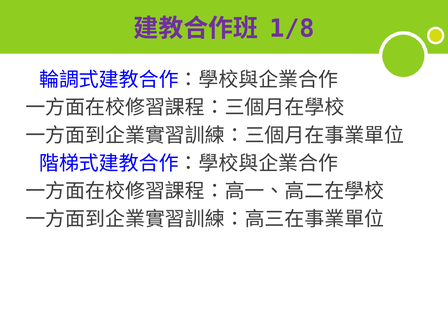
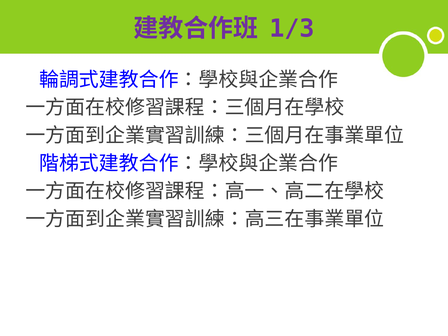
1/8: 1/8 -> 1/3 (292, 29)
